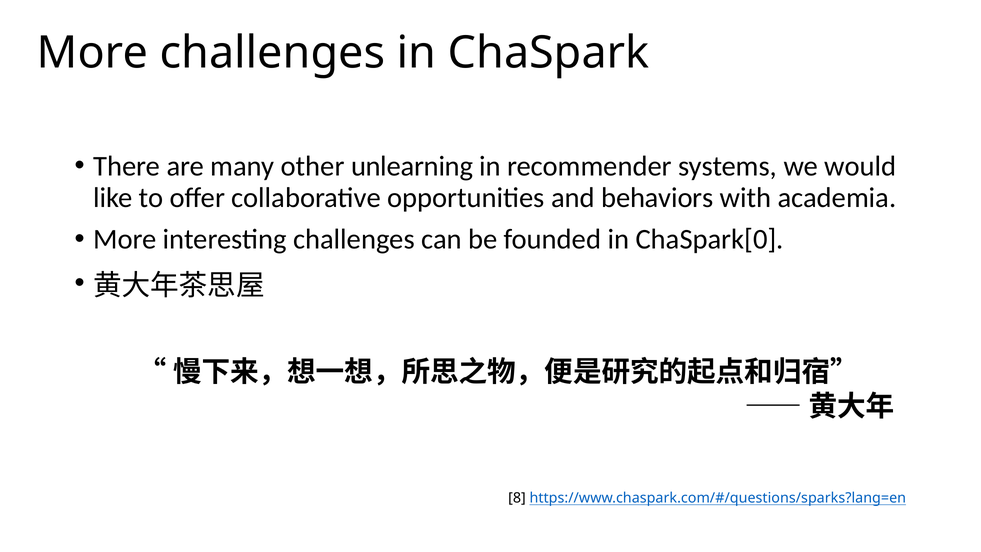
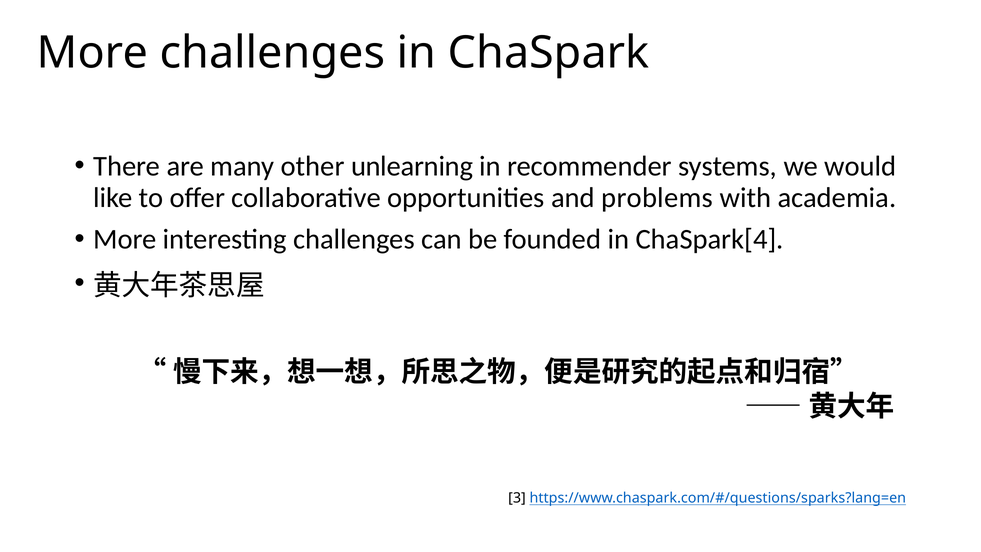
behaviors: behaviors -> problems (657, 198)
ChaSpark[0: ChaSpark[0 -> ChaSpark[4 (710, 239)
8: 8 -> 3 (517, 498)
